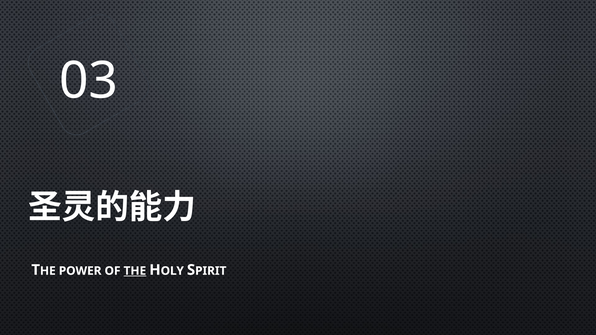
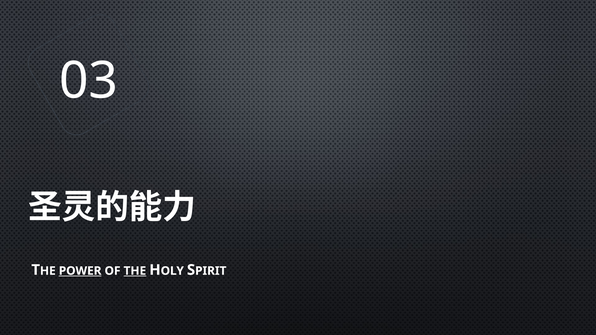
POWER underline: none -> present (80, 271)
